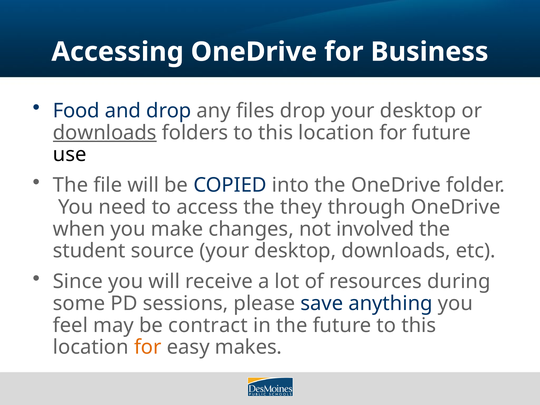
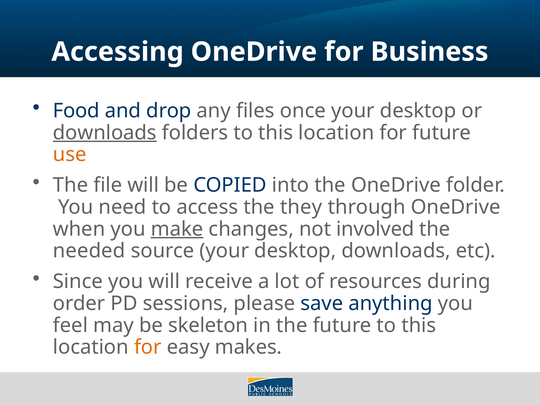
files drop: drop -> once (303, 111)
use colour: black -> orange (70, 155)
make underline: none -> present (177, 229)
student: student -> needed (89, 251)
some: some -> order (79, 303)
contract: contract -> skeleton (208, 325)
